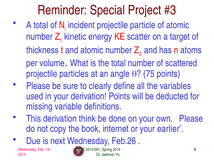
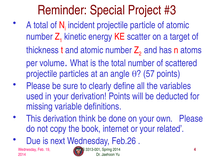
75: 75 -> 57 (149, 74)
earlier: earlier -> related (170, 129)
